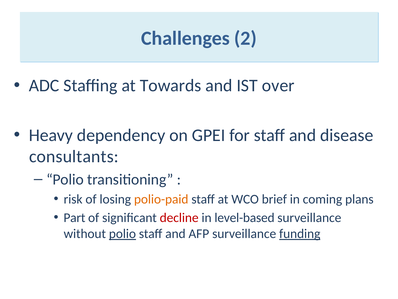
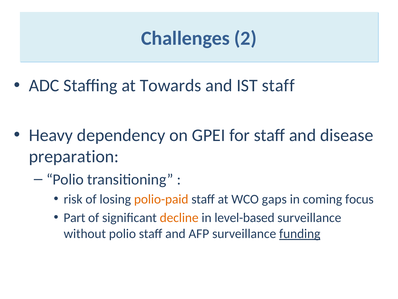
IST over: over -> staff (278, 85)
consultants: consultants -> preparation (74, 156)
brief: brief -> gaps (274, 199)
plans: plans -> focus (359, 199)
decline colour: red -> orange (179, 217)
polio underline: present -> none (122, 233)
